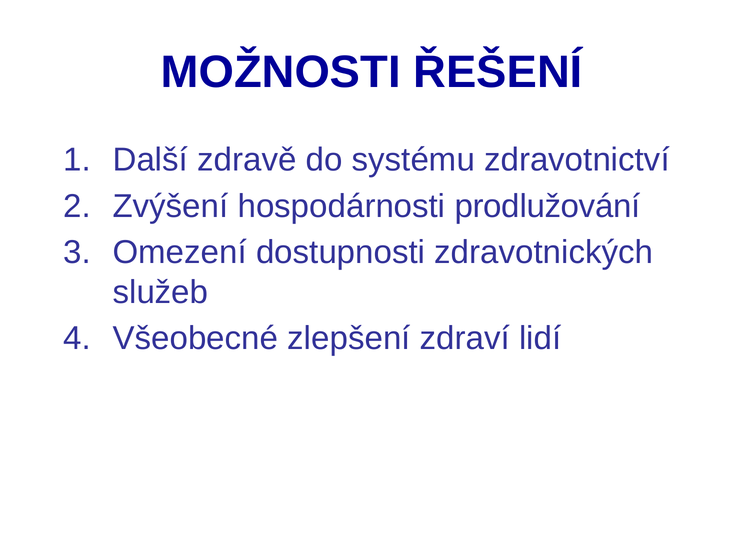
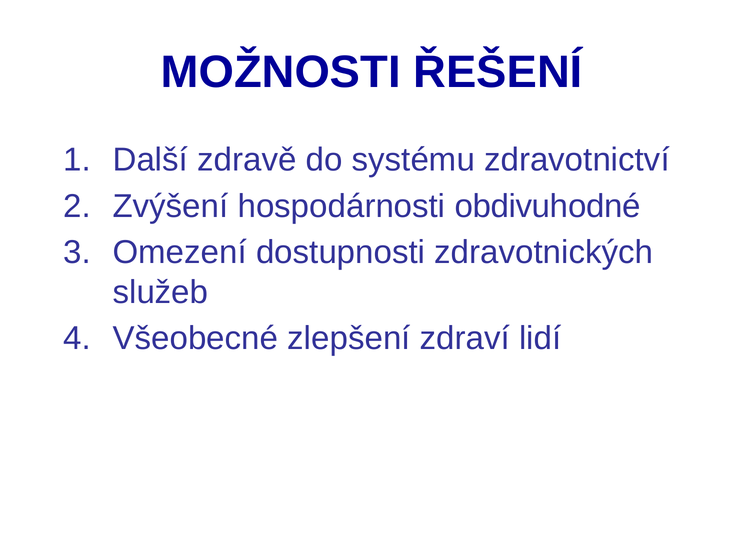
prodlužování: prodlužování -> obdivuhodné (548, 206)
